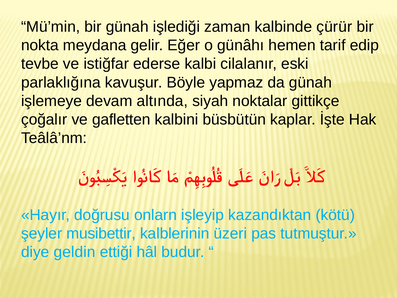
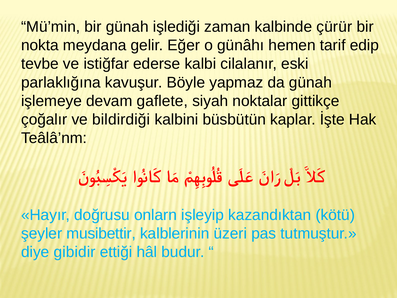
altında: altında -> gaflete (162, 101)
gafletten: gafletten -> bildirdiği (121, 119)
geldin: geldin -> gibidir (75, 252)
